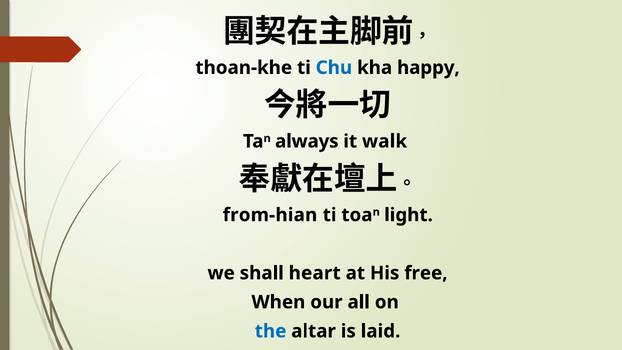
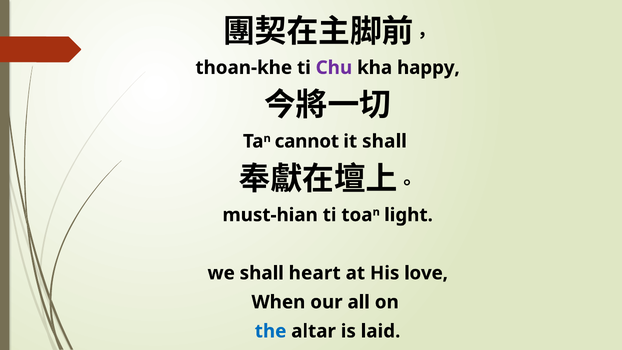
Chu colour: blue -> purple (334, 68)
always: always -> cannot (307, 141)
it walk: walk -> shall (385, 141)
from-hian: from-hian -> must-hian (270, 215)
free: free -> love (426, 273)
